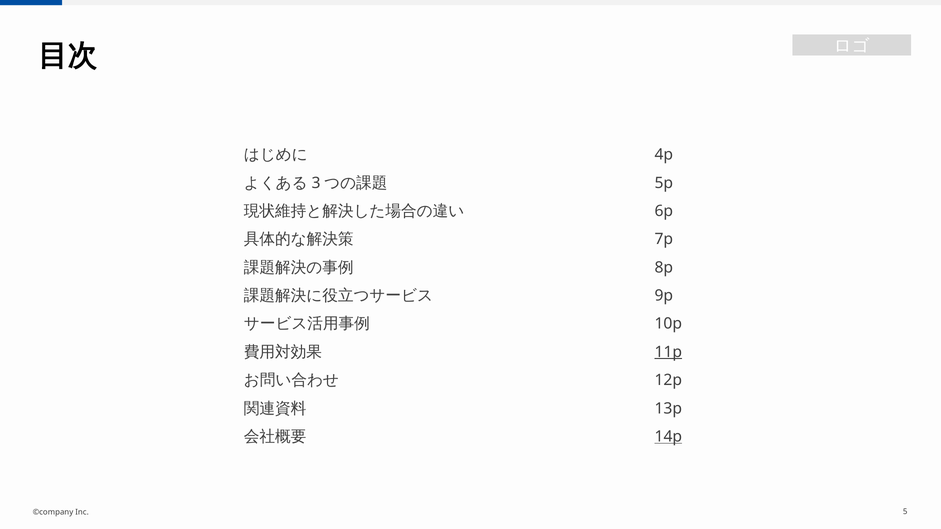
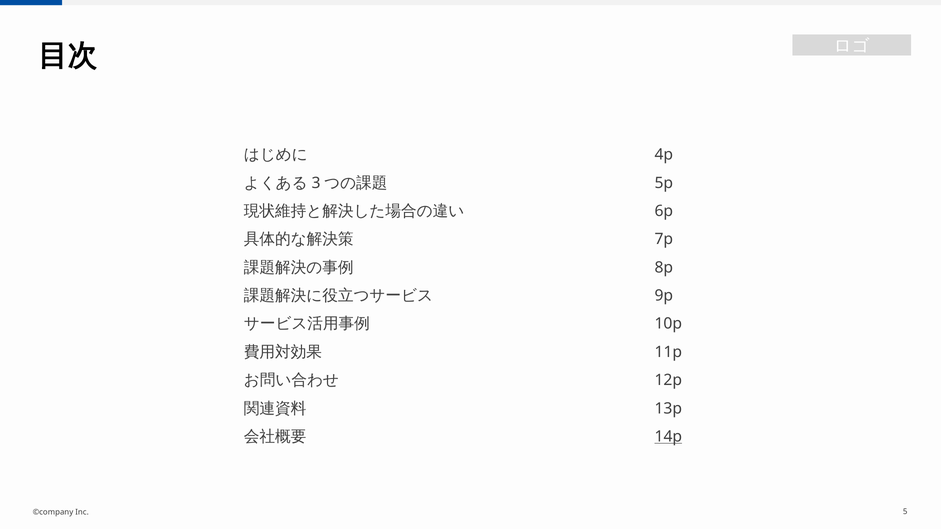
11p underline: present -> none (668, 352)
